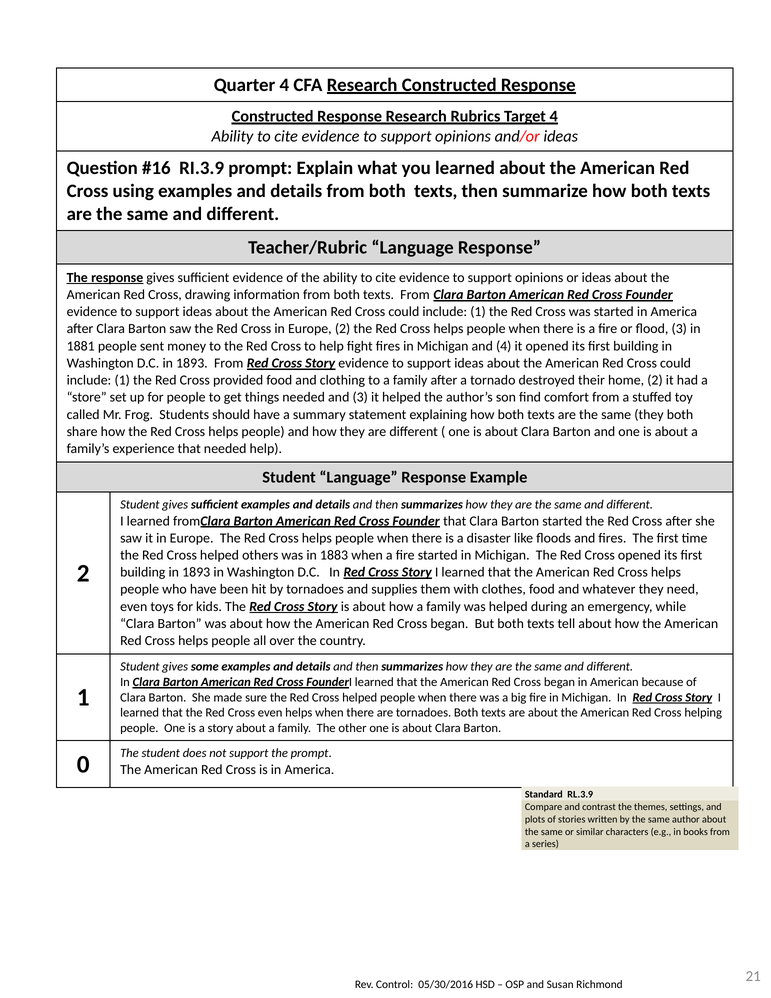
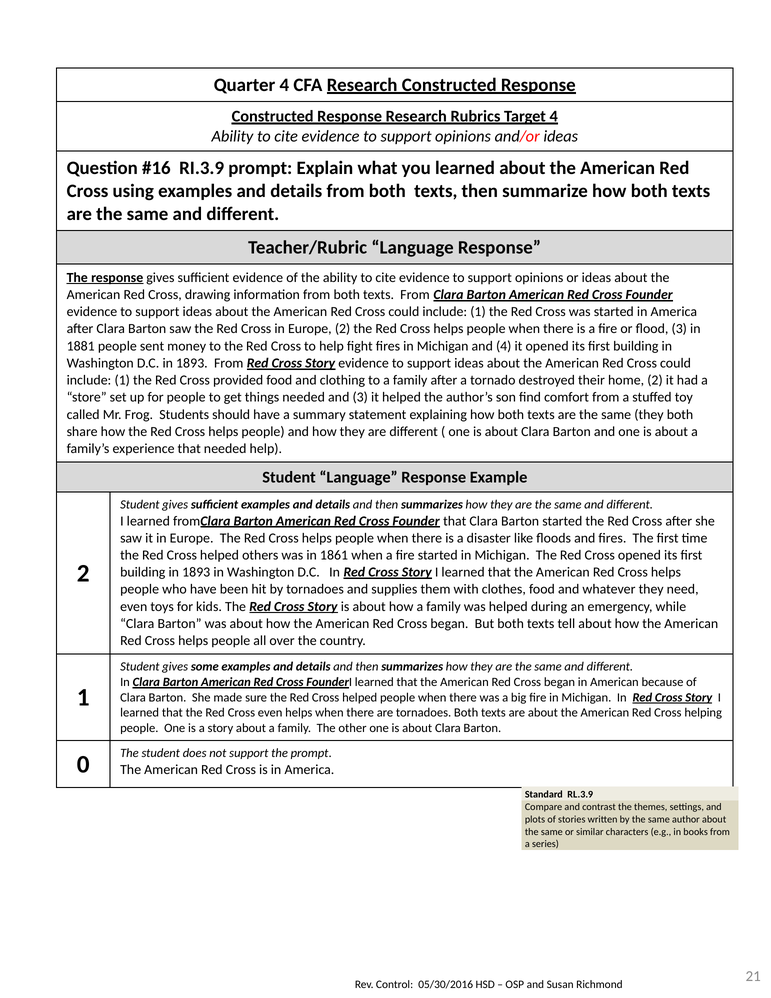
1883: 1883 -> 1861 (334, 555)
